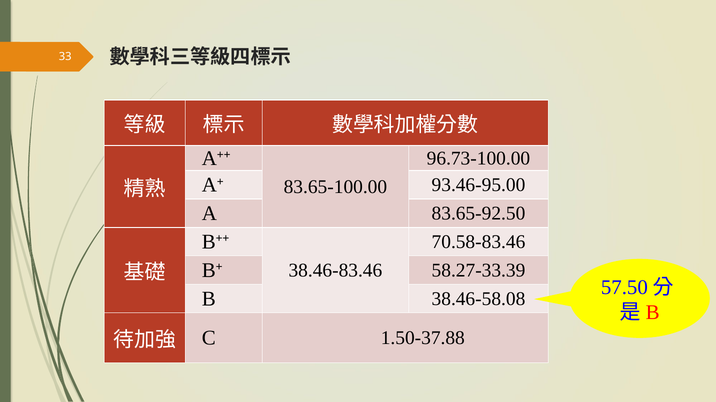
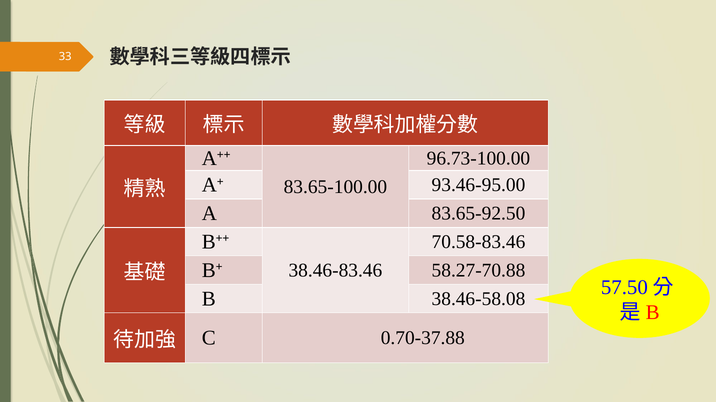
58.27-33.39: 58.27-33.39 -> 58.27-70.88 (478, 271)
1.50-37.88: 1.50-37.88 -> 0.70-37.88 (423, 339)
